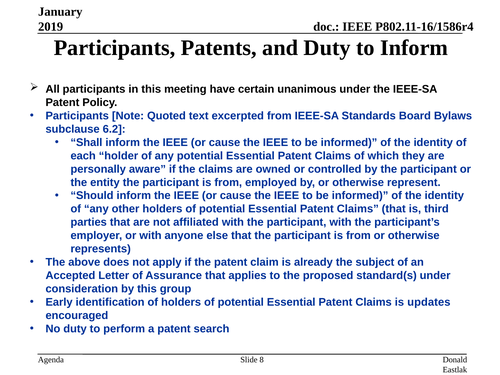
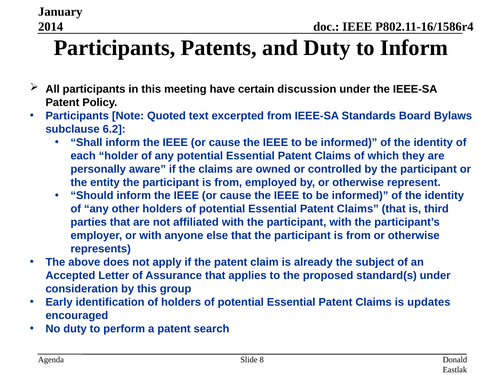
2019: 2019 -> 2014 (51, 27)
unanimous: unanimous -> discussion (307, 89)
